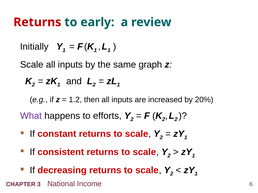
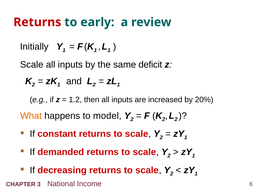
graph: graph -> deficit (150, 65)
What colour: purple -> orange (31, 116)
efforts: efforts -> model (107, 116)
consistent: consistent -> demanded (61, 152)
